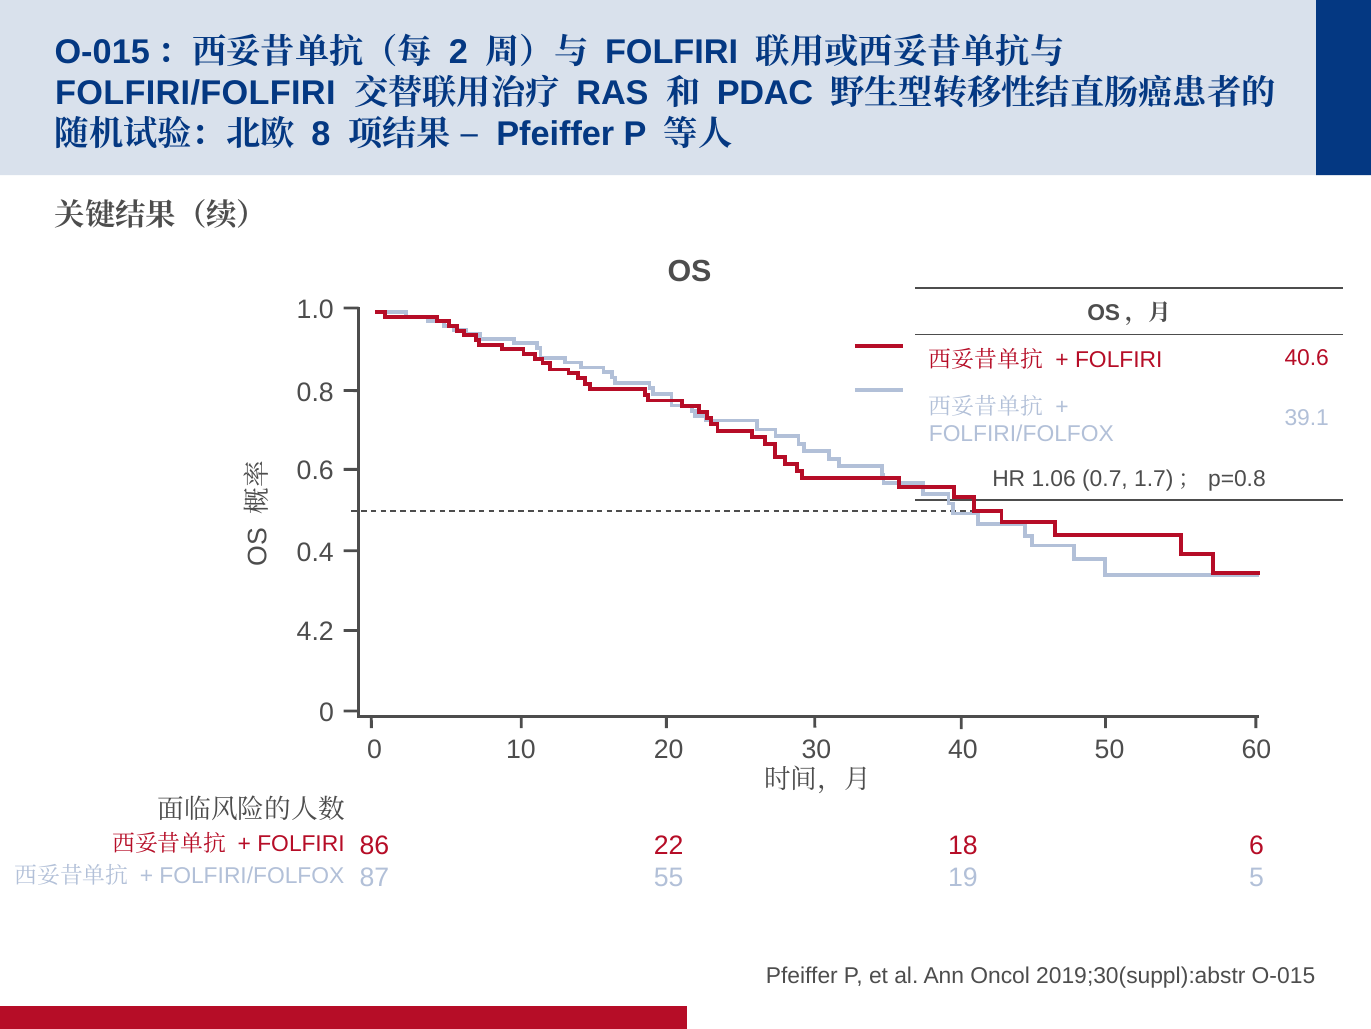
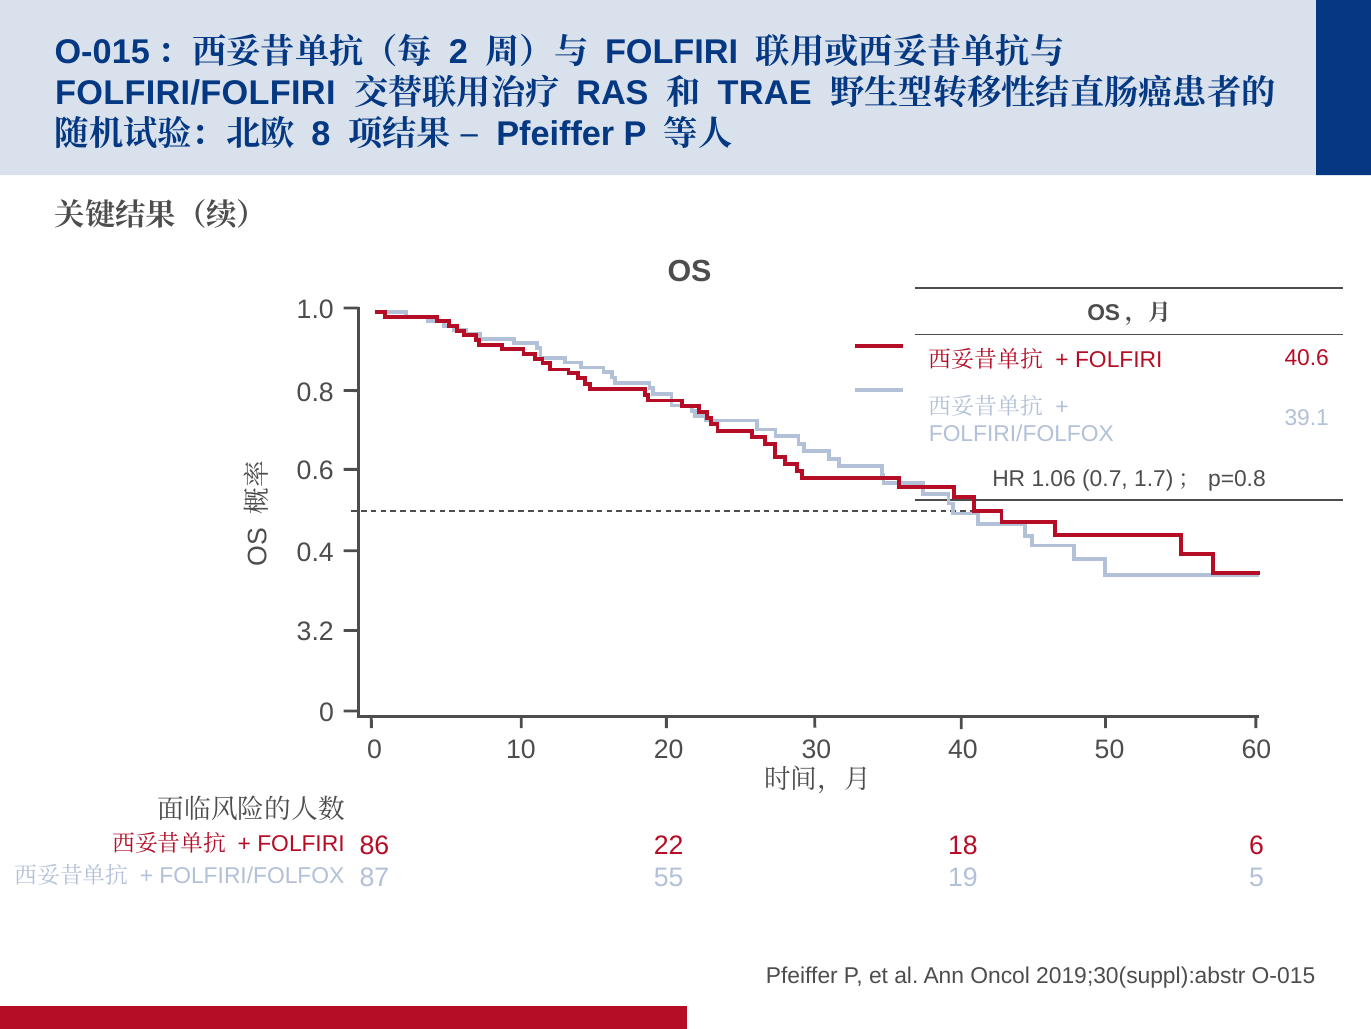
PDAC: PDAC -> TRAE (765, 93)
4.2: 4.2 -> 3.2 (315, 632)
